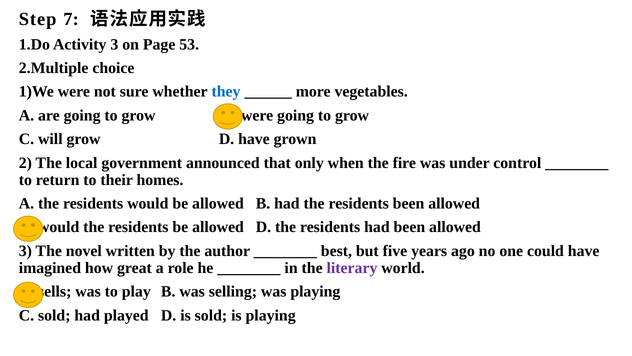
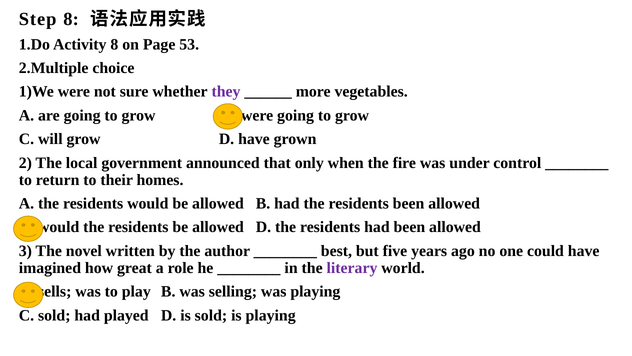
Step 7: 7 -> 8 (71, 19)
Activity 3: 3 -> 8 (114, 44)
they colour: blue -> purple (226, 92)
